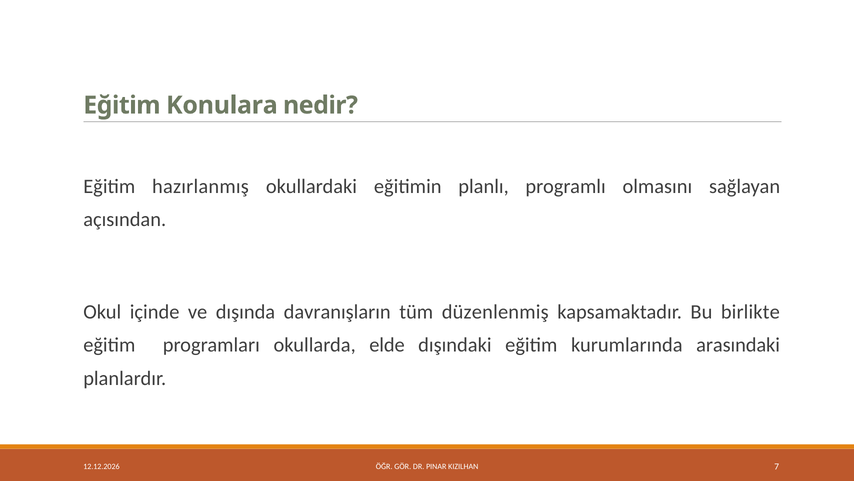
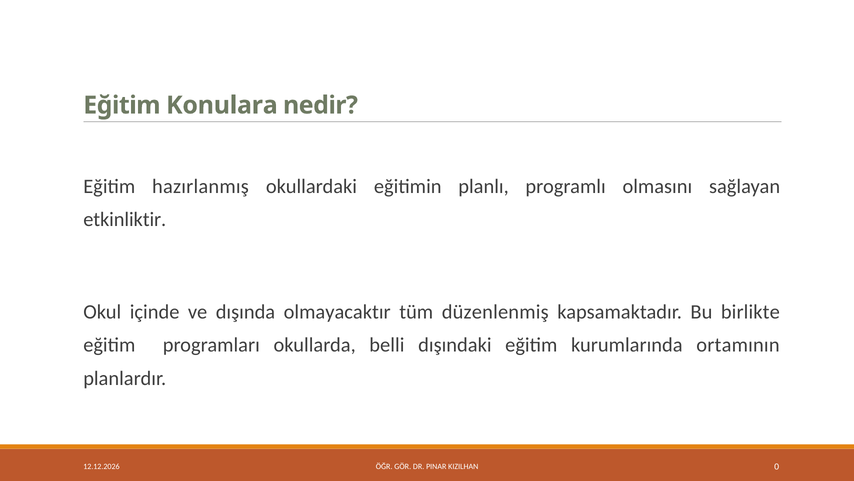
açısından: açısından -> etkinliktir (125, 219)
davranışların: davranışların -> olmayacaktır (337, 312)
elde: elde -> belli (387, 345)
arasındaki: arasındaki -> ortamının (738, 345)
7: 7 -> 0 (777, 466)
